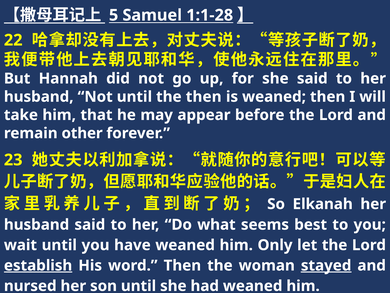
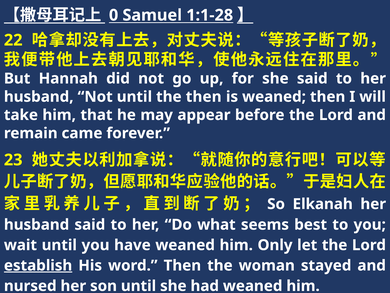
5: 5 -> 0 (114, 15)
other: other -> came (82, 133)
stayed underline: present -> none (326, 265)
